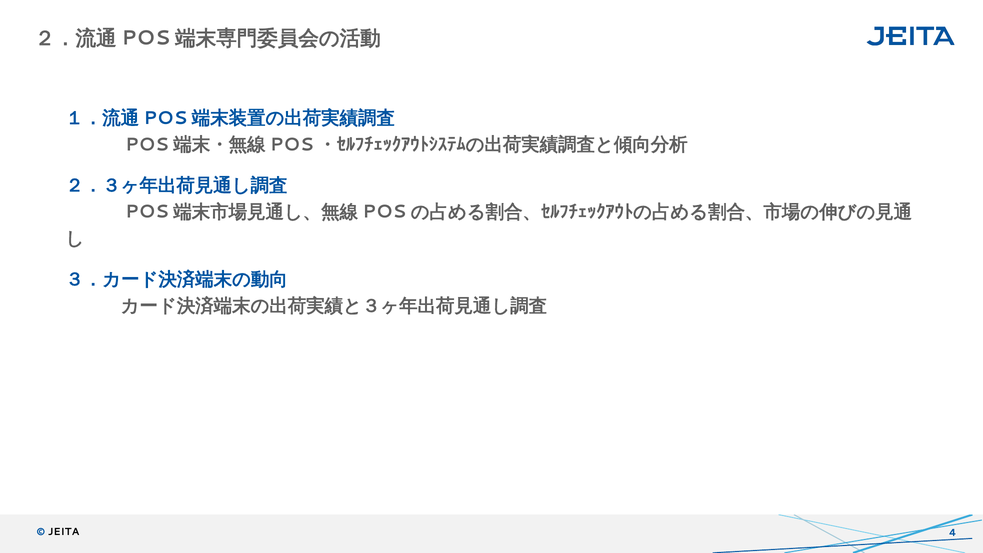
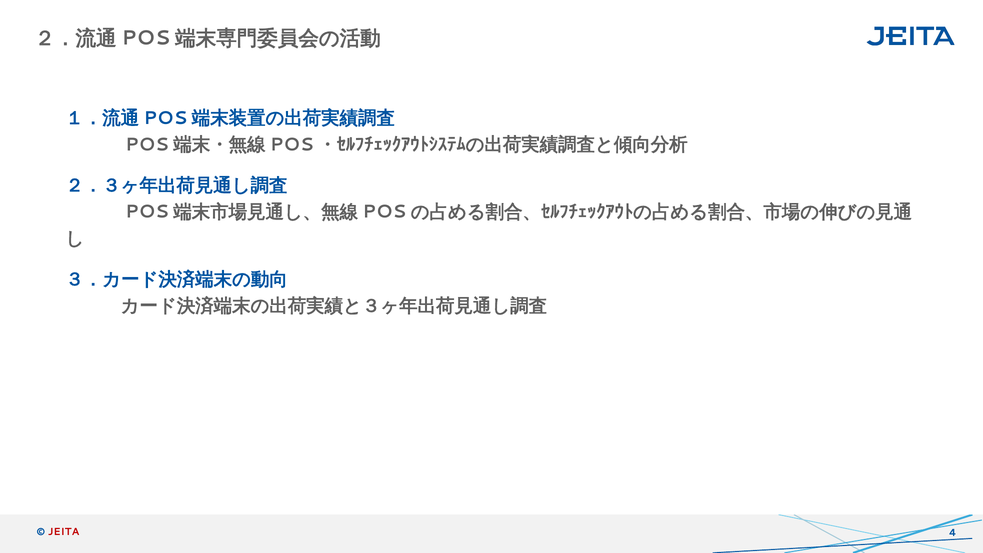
JEITA colour: black -> red (64, 532)
